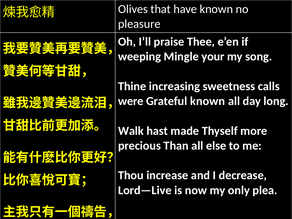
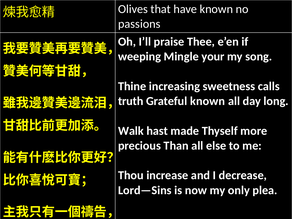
pleasure: pleasure -> passions (139, 24)
were: were -> truth (131, 101)
Lord—Live: Lord—Live -> Lord—Sins (145, 190)
